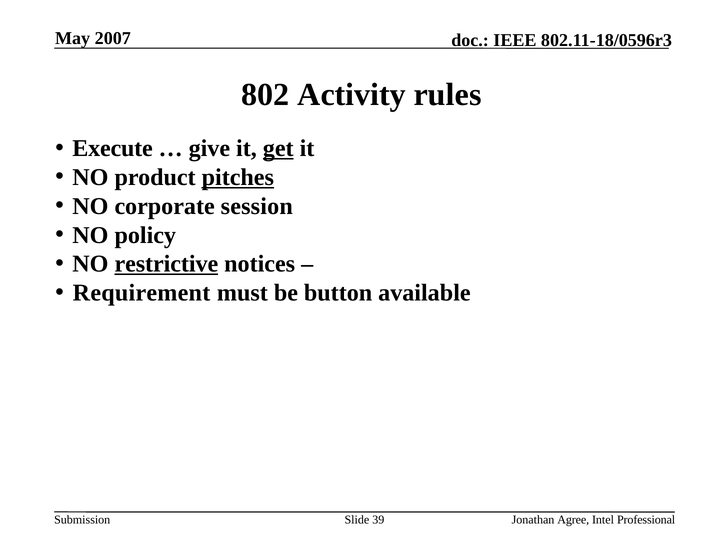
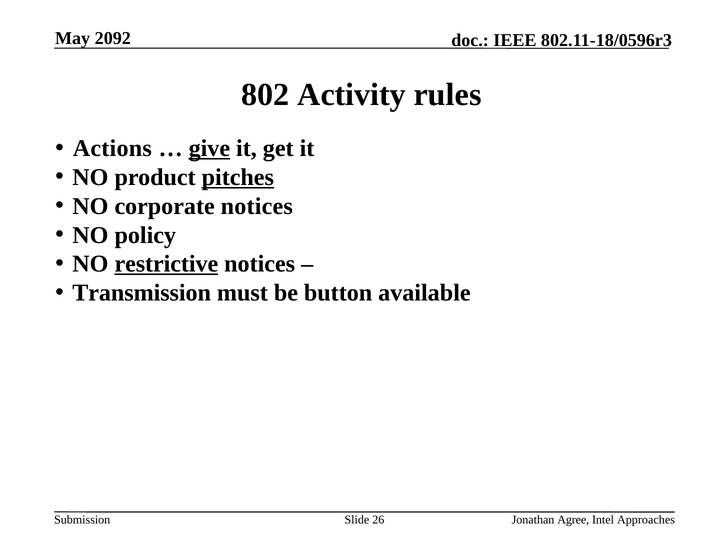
2007: 2007 -> 2092 (113, 38)
Execute: Execute -> Actions (112, 148)
give underline: none -> present (209, 148)
get underline: present -> none (278, 148)
corporate session: session -> notices (257, 206)
Requirement: Requirement -> Transmission (142, 293)
39: 39 -> 26 (378, 520)
Professional: Professional -> Approaches (646, 520)
